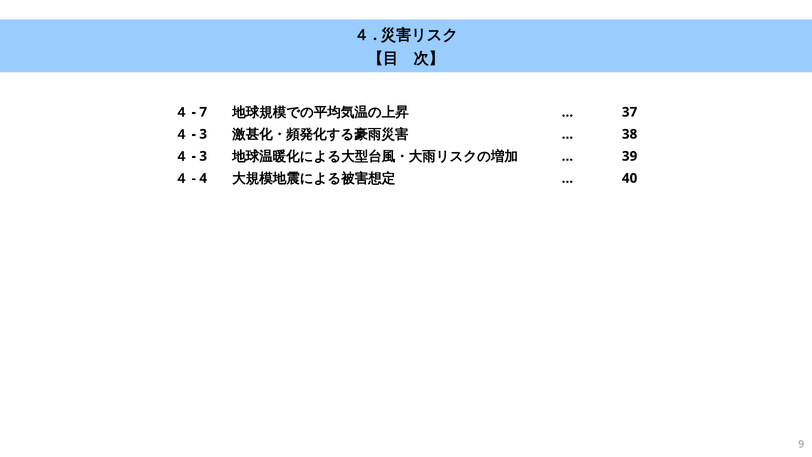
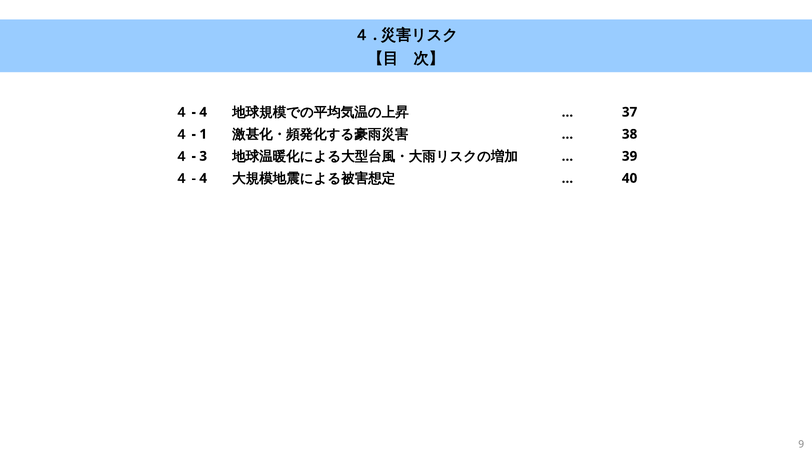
7: 7 -> 4 (203, 112)
3: 3 -> 1 (203, 134)
